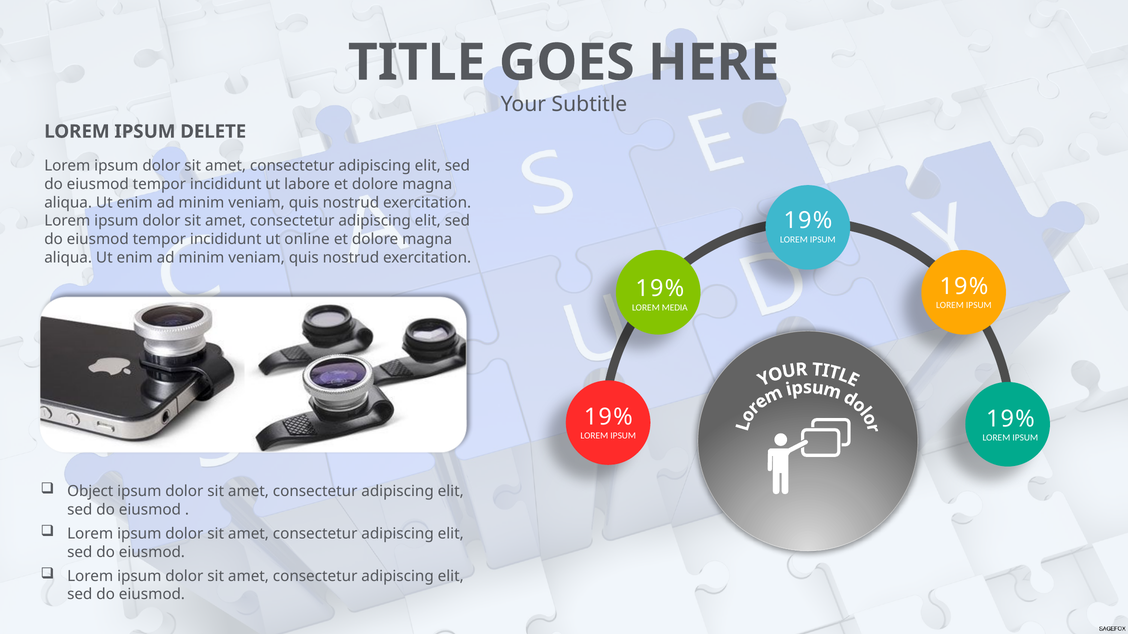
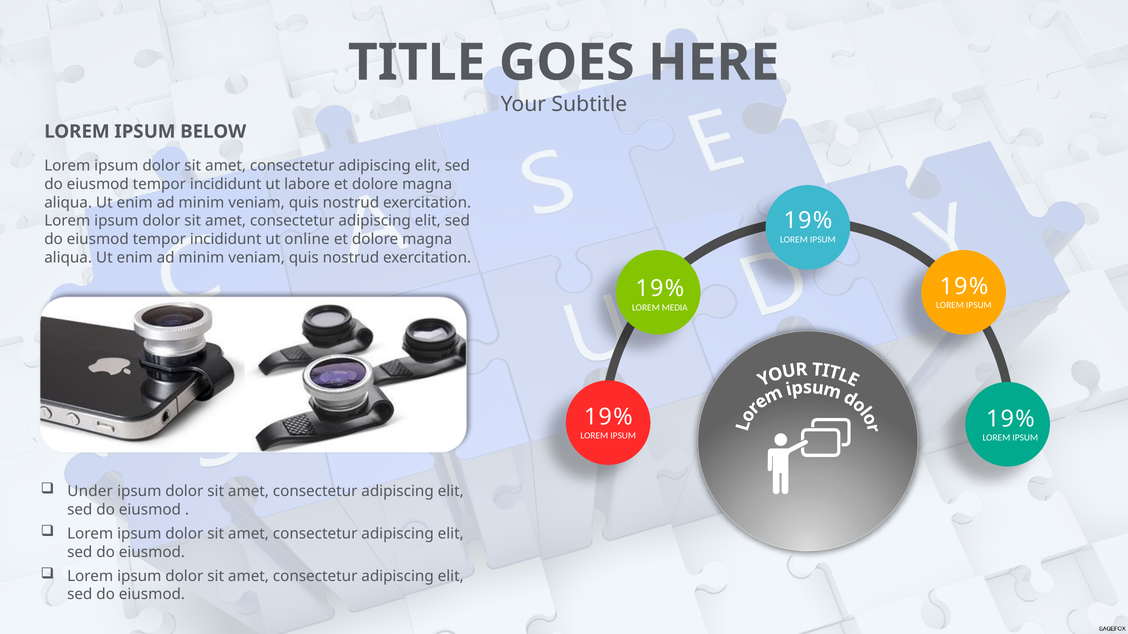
DELETE: DELETE -> BELOW (213, 132)
Object: Object -> Under (90, 492)
